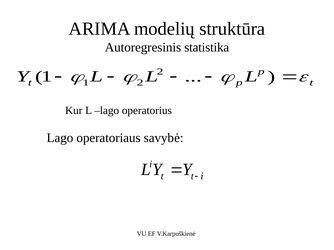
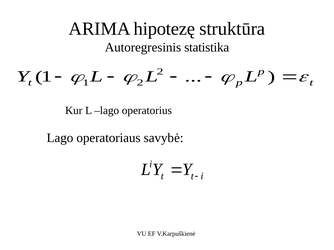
modelių: modelių -> hipotezę (164, 29)
